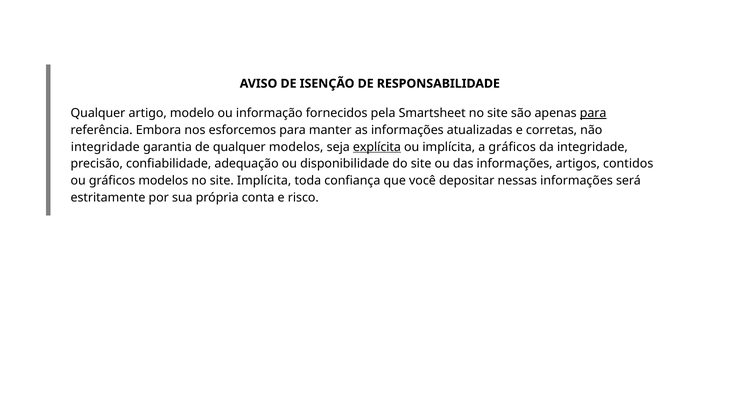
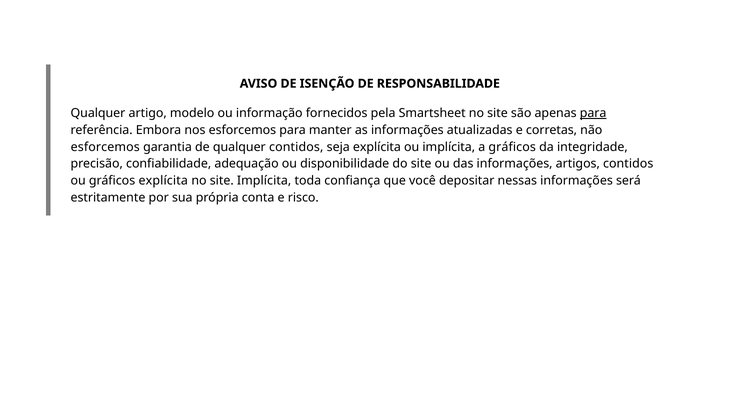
integridade: integridade -> esforcemos (105, 147)
qualquer modelos: modelos -> contidos (296, 147)
explícita underline: present -> none (377, 147)
gráficos modelos: modelos -> explícita (163, 181)
